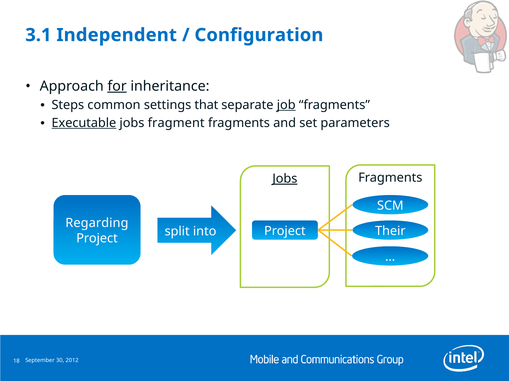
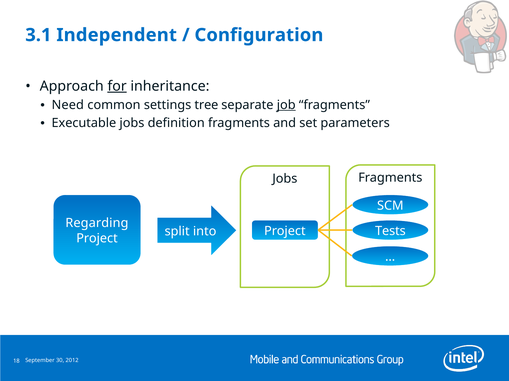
Steps: Steps -> Need (68, 105)
that: that -> tree (206, 105)
Executable underline: present -> none (84, 123)
fragment: fragment -> definition (176, 123)
Jobs underline: present -> none (285, 179)
Their: Their -> Tests (390, 231)
